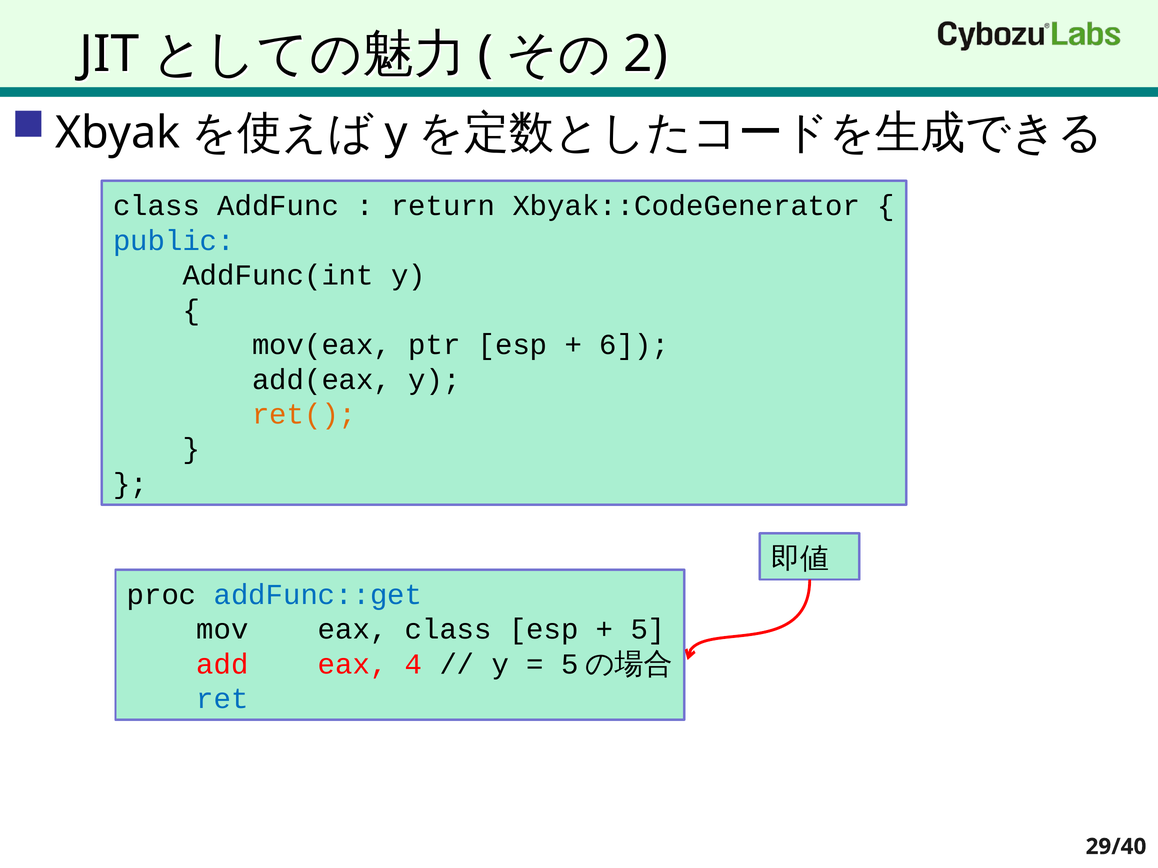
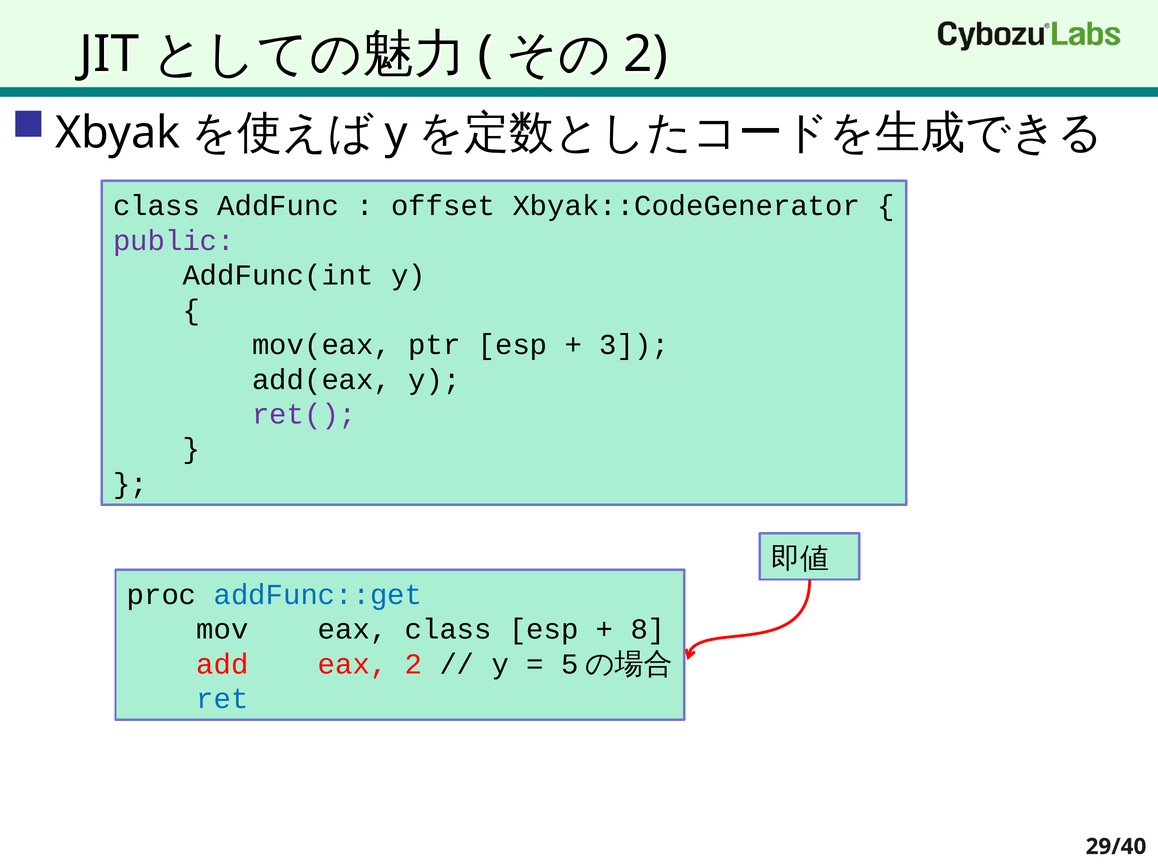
return: return -> offset (443, 206)
public colour: blue -> purple (174, 241)
6: 6 -> 3 (634, 345)
ret( colour: orange -> purple (304, 414)
5: 5 -> 8 (648, 630)
eax 4: 4 -> 2 (413, 665)
